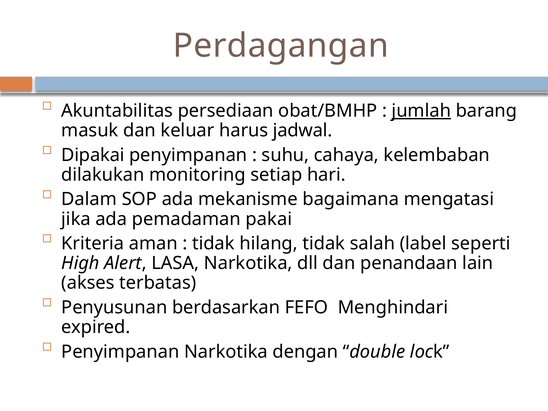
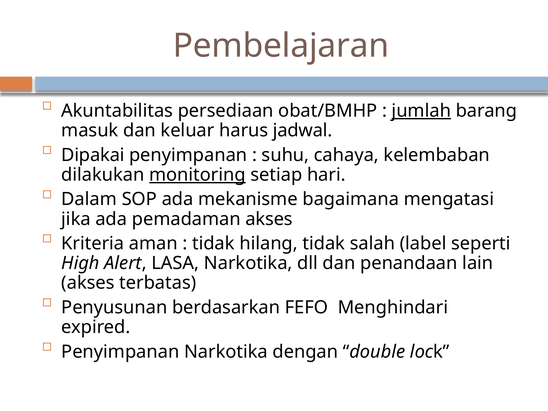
Perdagangan: Perdagangan -> Pembelajaran (281, 46)
monitoring underline: none -> present (197, 175)
pemadaman pakai: pakai -> akses (269, 219)
